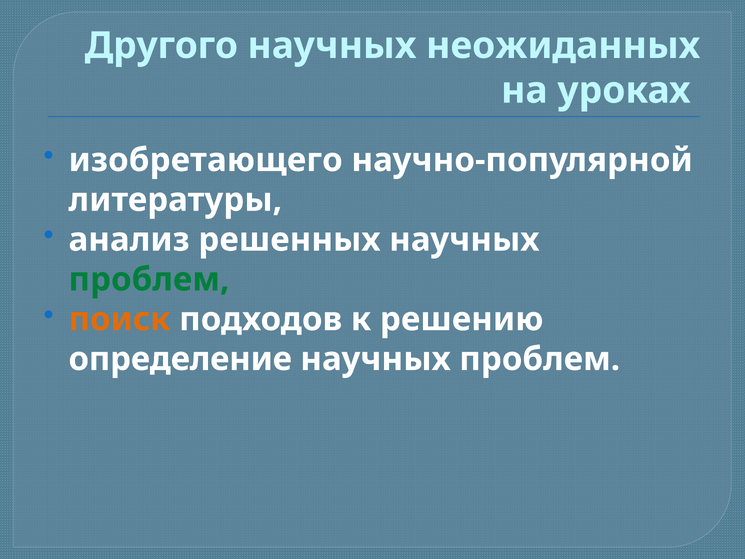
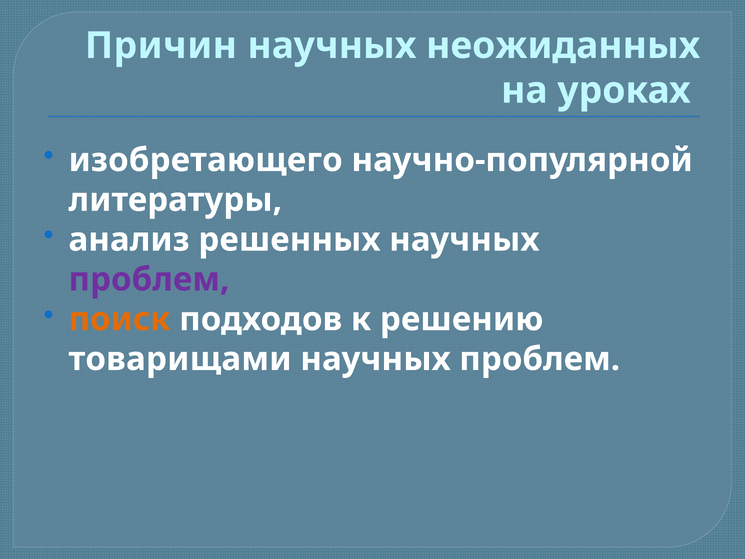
Другого: Другого -> Причин (161, 46)
проблем colour: green -> purple (149, 279)
определение: определение -> товарищами (180, 359)
